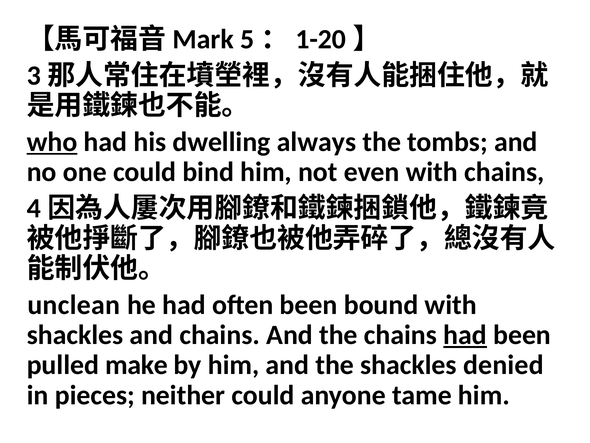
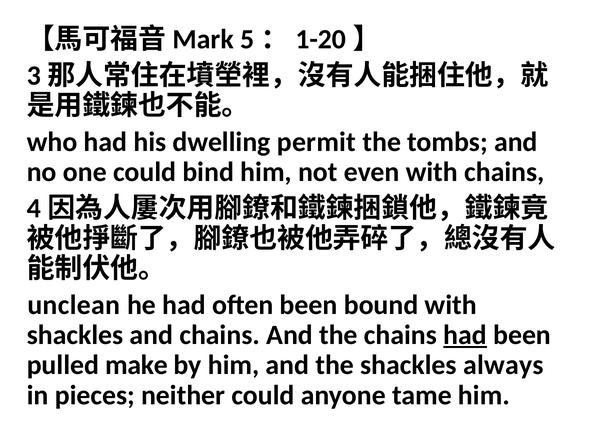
who underline: present -> none (52, 142)
always: always -> permit (316, 142)
denied: denied -> always (503, 365)
